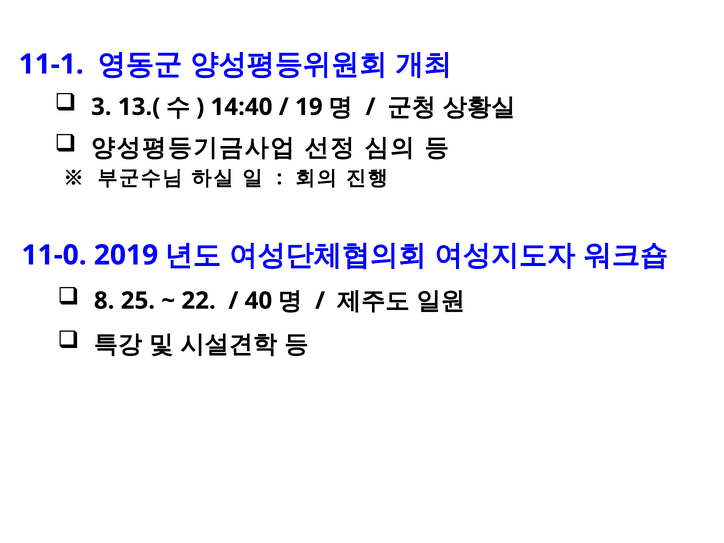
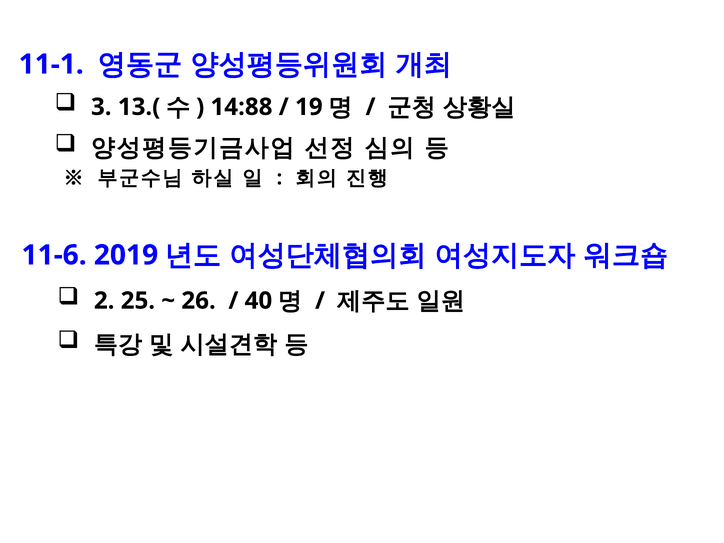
14:40: 14:40 -> 14:88 (241, 107)
11-0: 11-0 -> 11-6 (54, 255)
8: 8 -> 2 (104, 301)
22: 22 -> 26 (199, 301)
